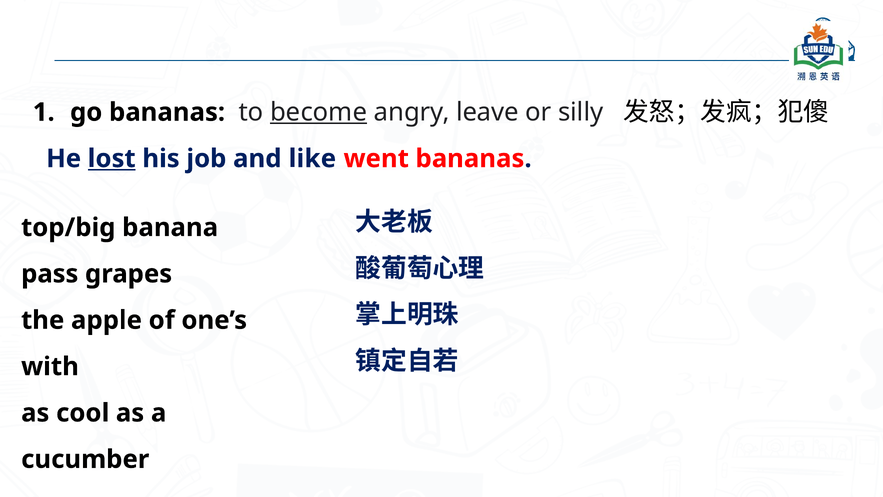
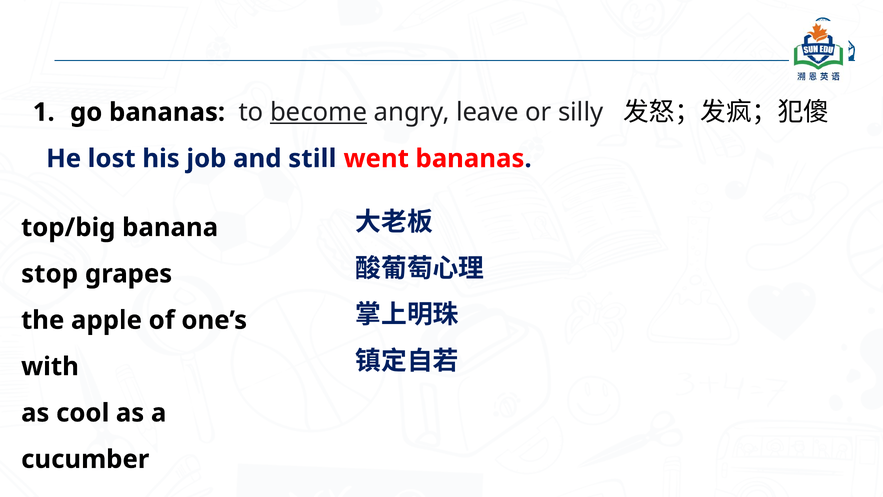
lost underline: present -> none (112, 159)
like: like -> still (312, 159)
pass: pass -> stop (50, 274)
